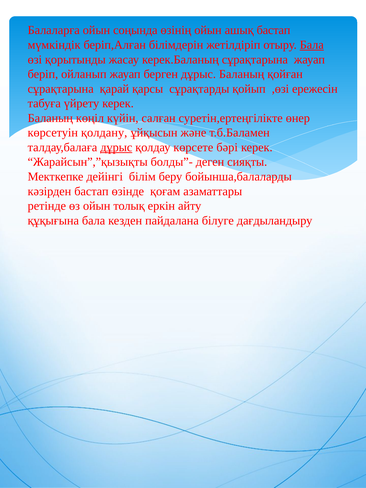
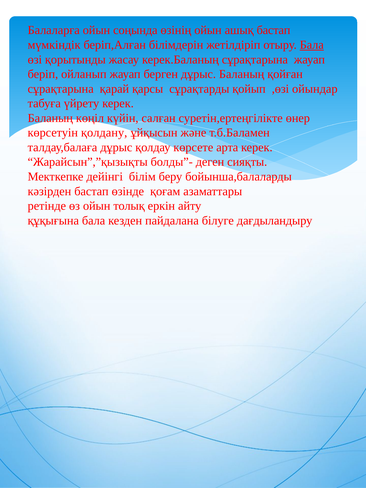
ережесін: ережесін -> ойындар (315, 89)
дұрыс underline: present -> none (116, 147)
бәрі: бәрі -> арта (227, 147)
